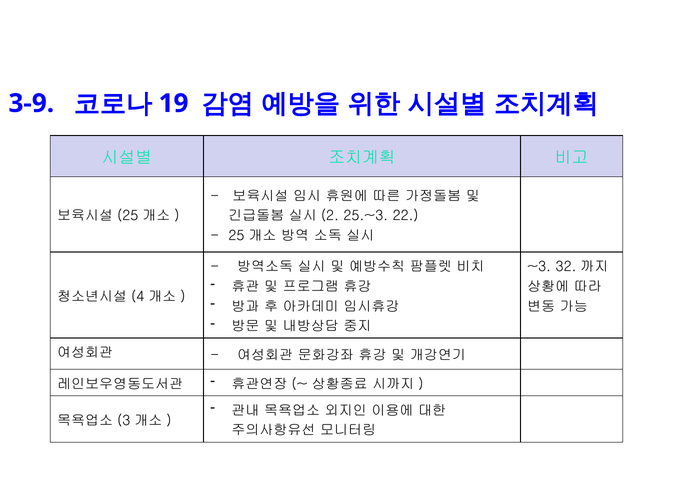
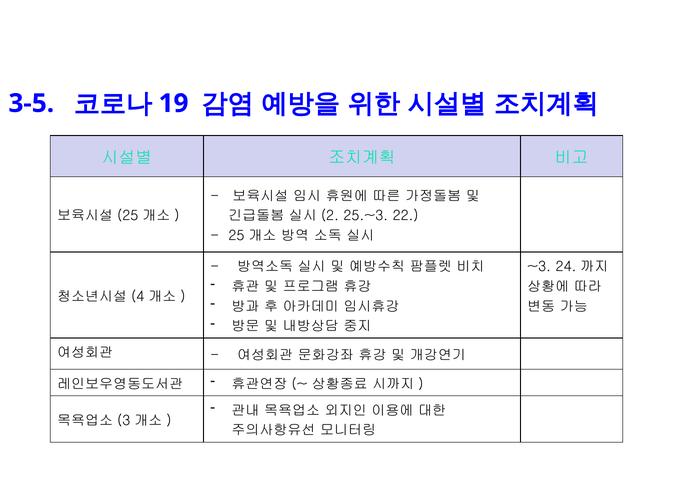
3-9: 3-9 -> 3-5 (31, 103)
32: 32 -> 24 (566, 267)
